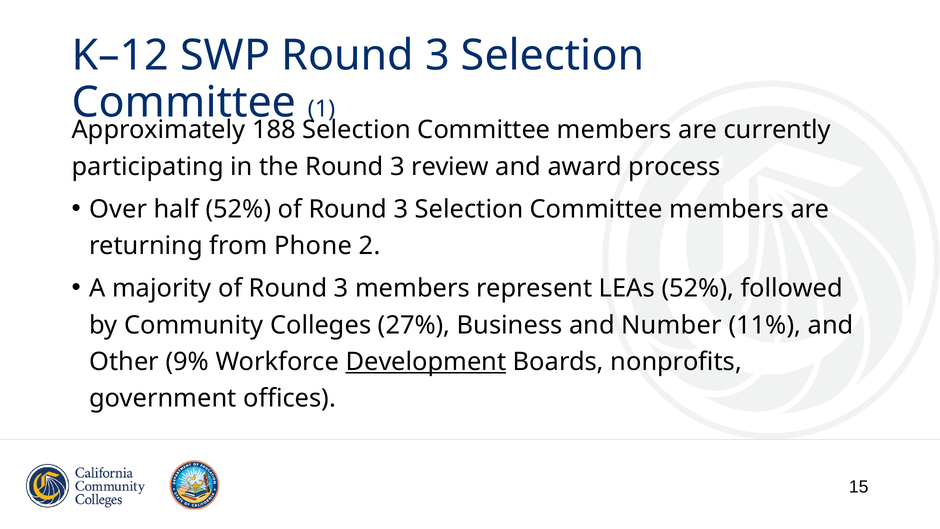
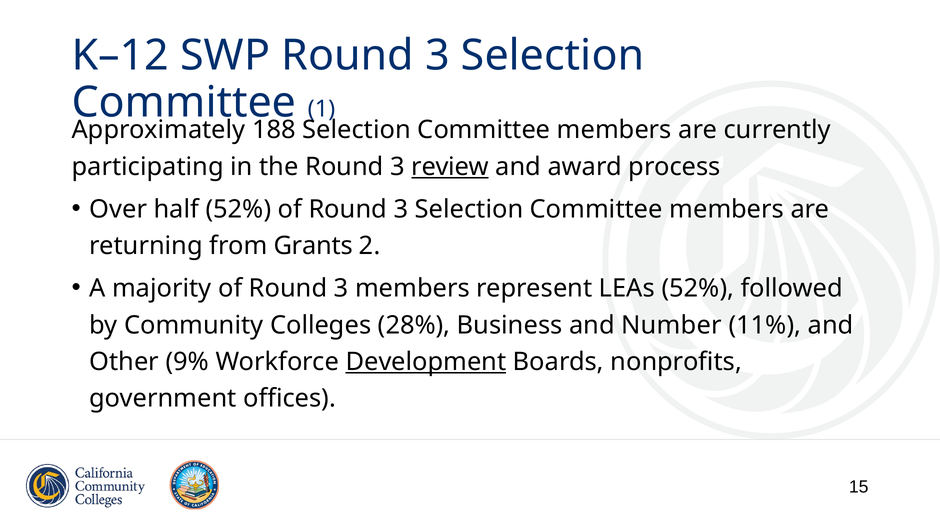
review underline: none -> present (450, 167)
Phone: Phone -> Grants (313, 246)
27%: 27% -> 28% (414, 325)
